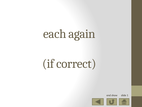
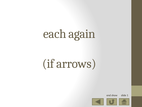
correct: correct -> arrows (76, 63)
